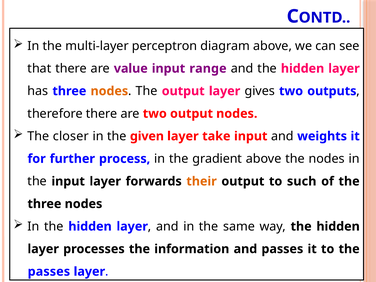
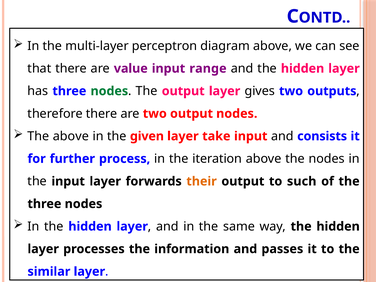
nodes colour: orange -> green (109, 91)
The closer: closer -> above (71, 136)
weights: weights -> consists (322, 136)
gradient: gradient -> iteration (217, 159)
passes: passes -> similar (49, 272)
